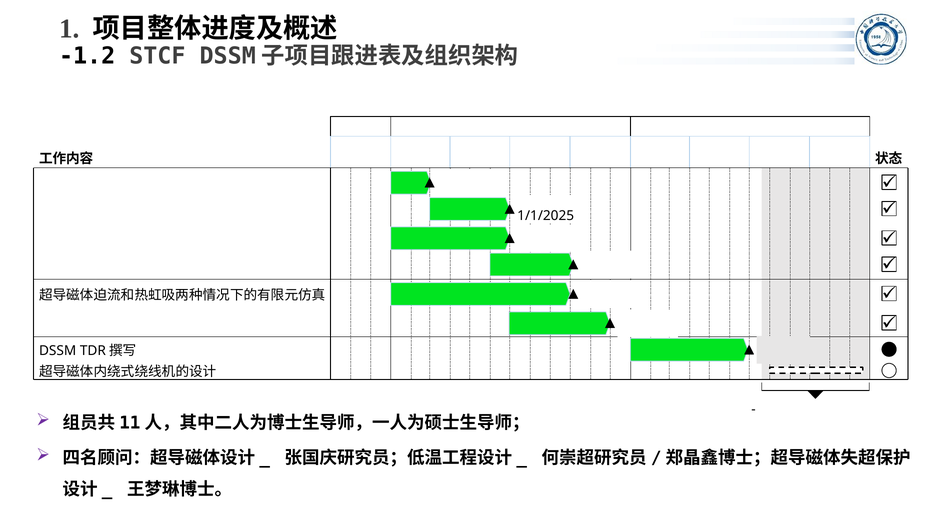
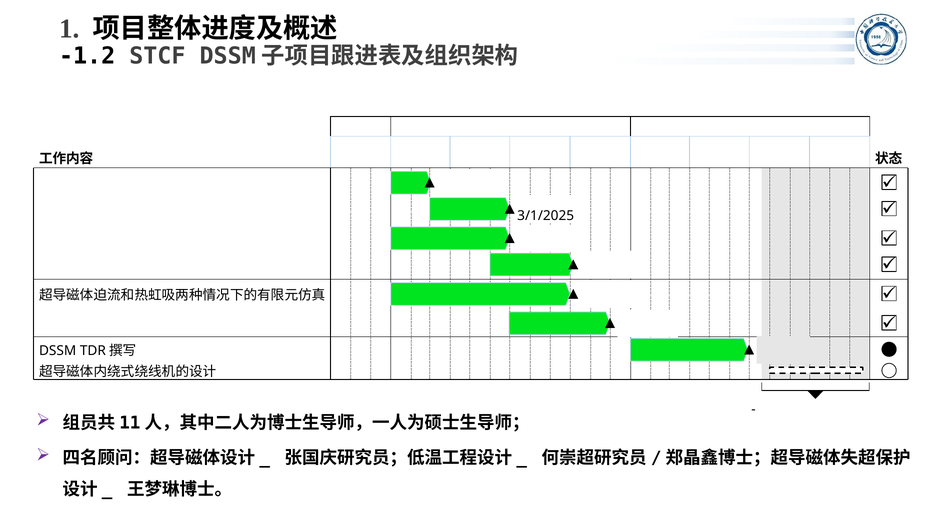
1/1/2025: 1/1/2025 -> 3/1/2025 (546, 216)
